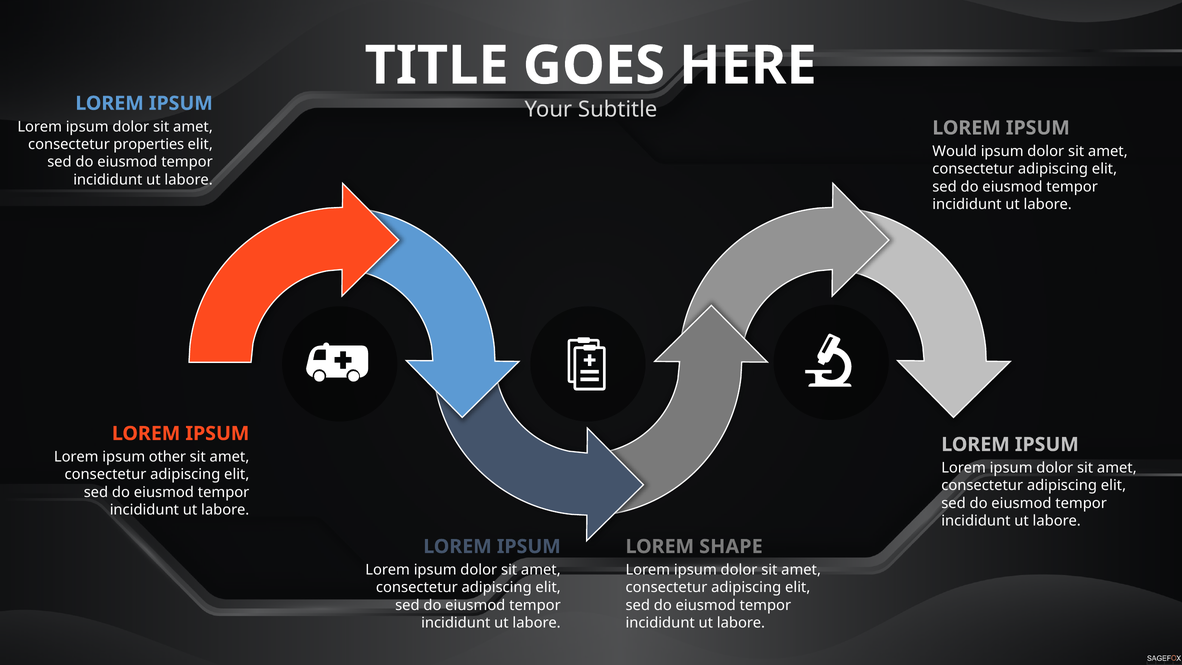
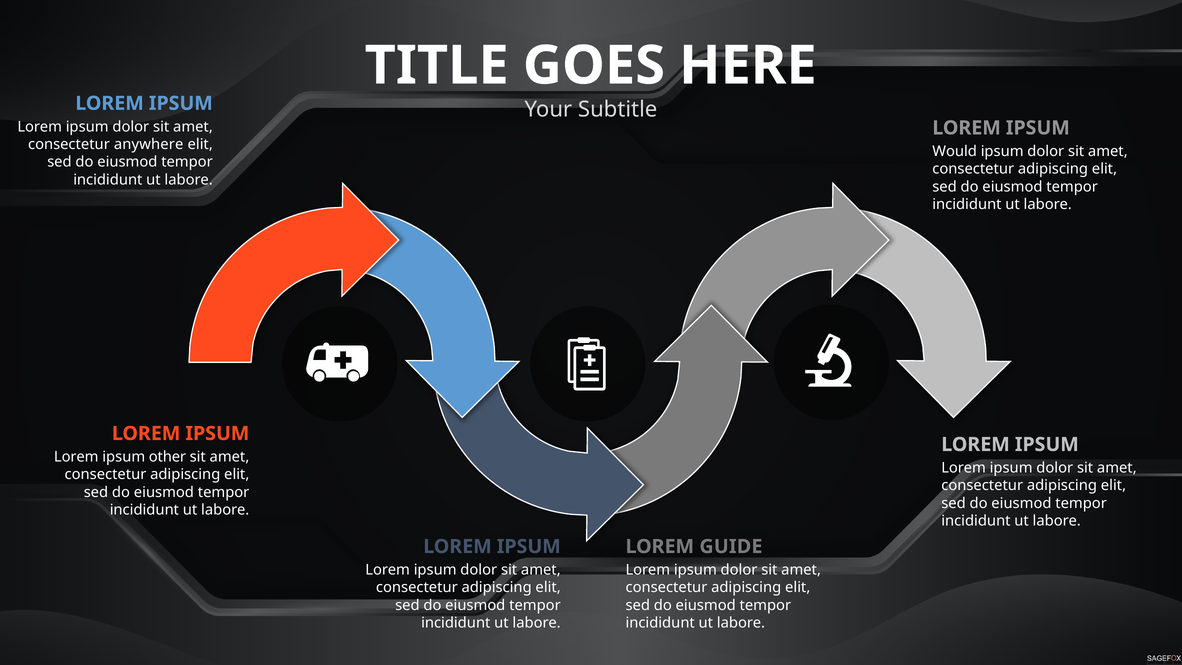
properties: properties -> anywhere (149, 144)
SHAPE: SHAPE -> GUIDE (731, 546)
